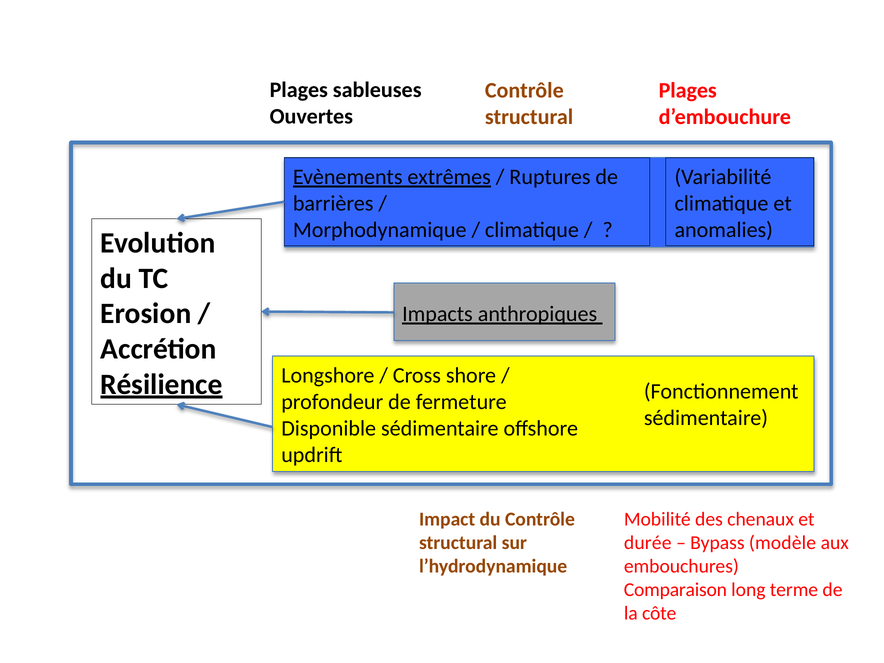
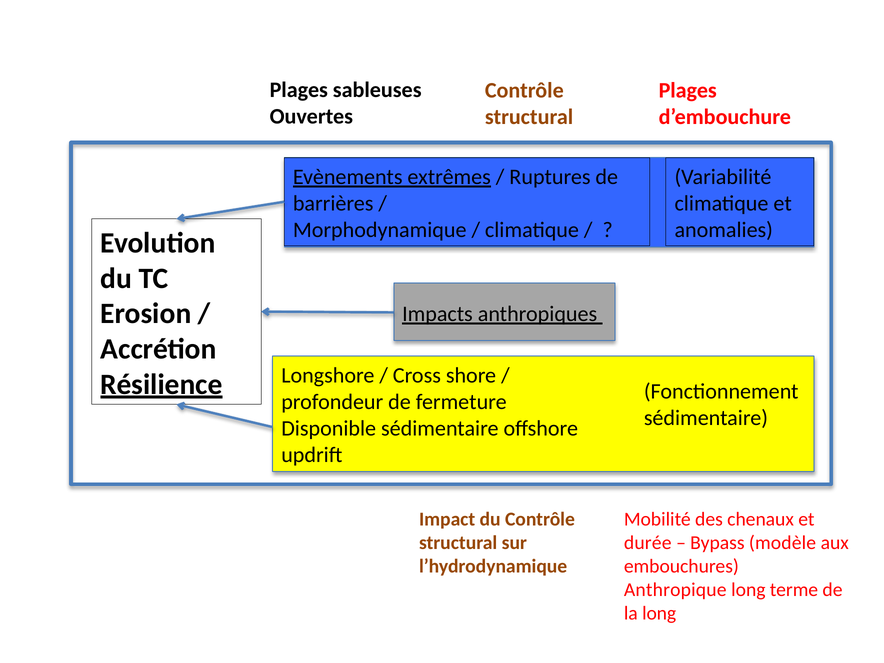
Comparaison: Comparaison -> Anthropique (675, 590)
la côte: côte -> long (659, 613)
